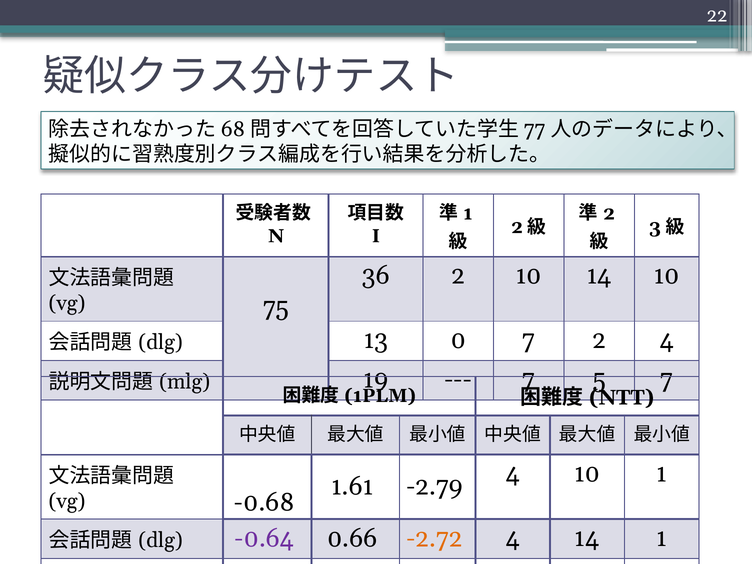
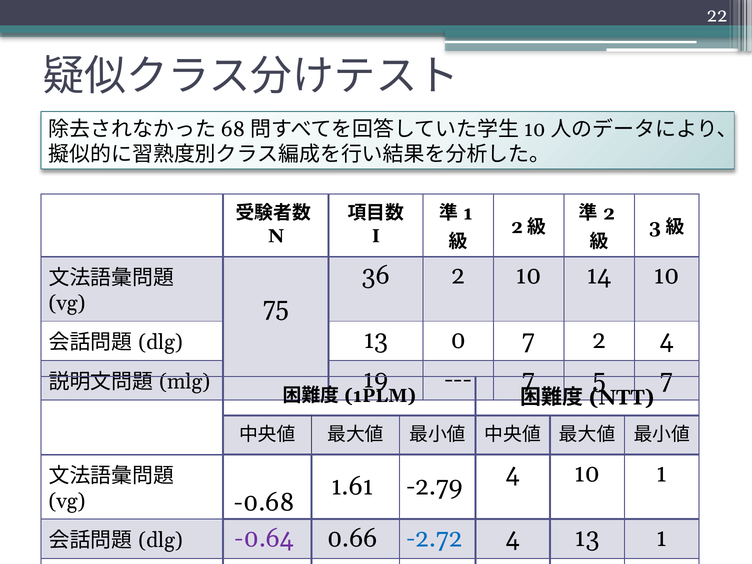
77: 77 -> 10 (535, 129)
-2.72 colour: orange -> blue (434, 538)
4 14: 14 -> 13 (587, 538)
